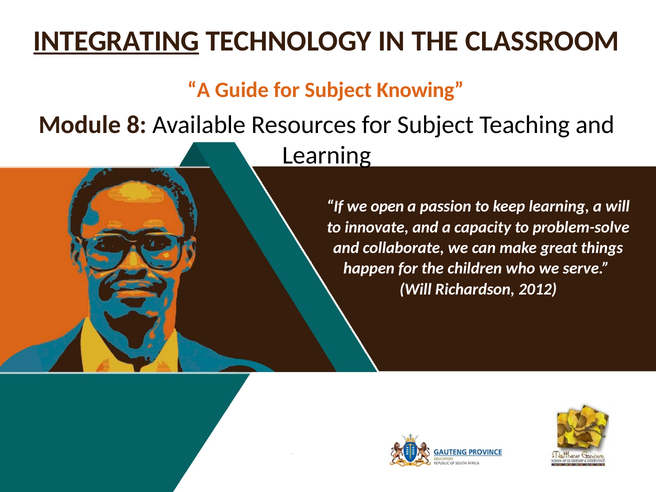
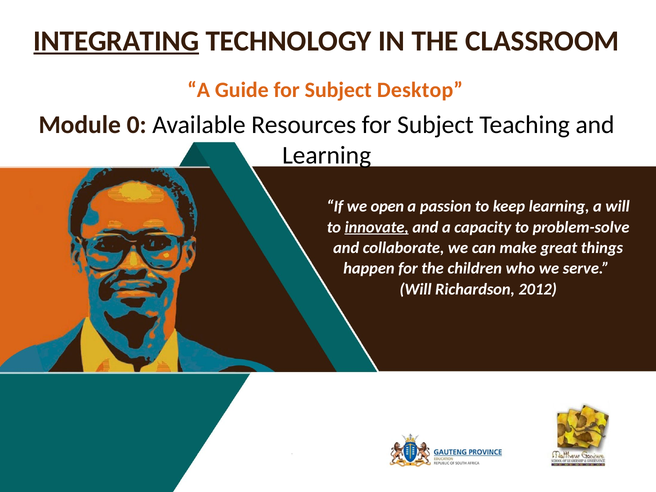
Knowing: Knowing -> Desktop (420, 90)
8: 8 -> 0 (137, 125)
innovate underline: none -> present (377, 227)
